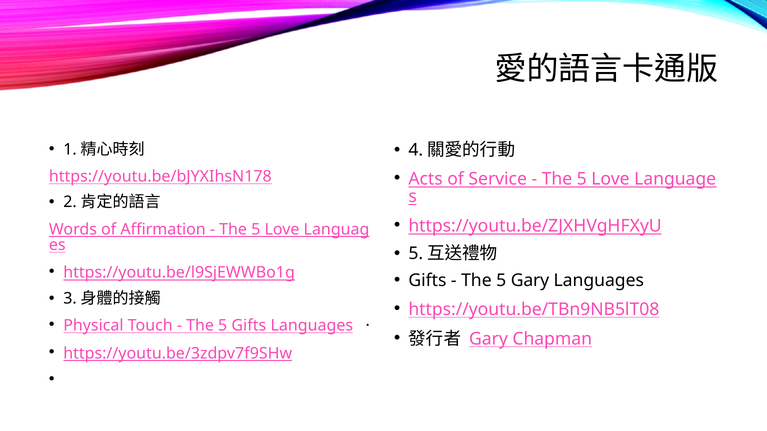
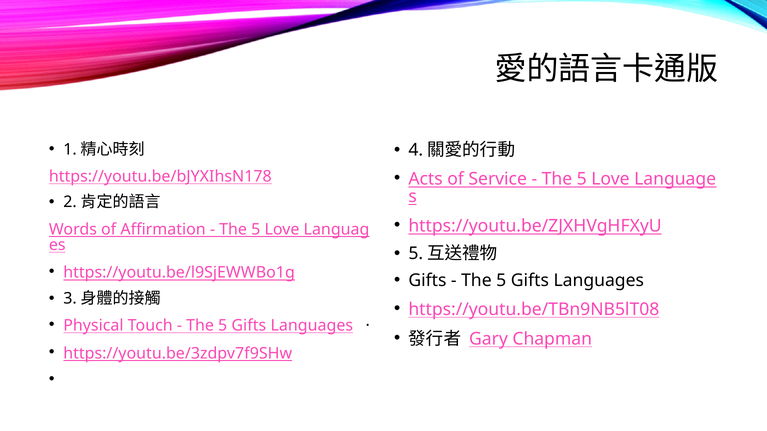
Gary: Gary -> Gifts (530, 281)
